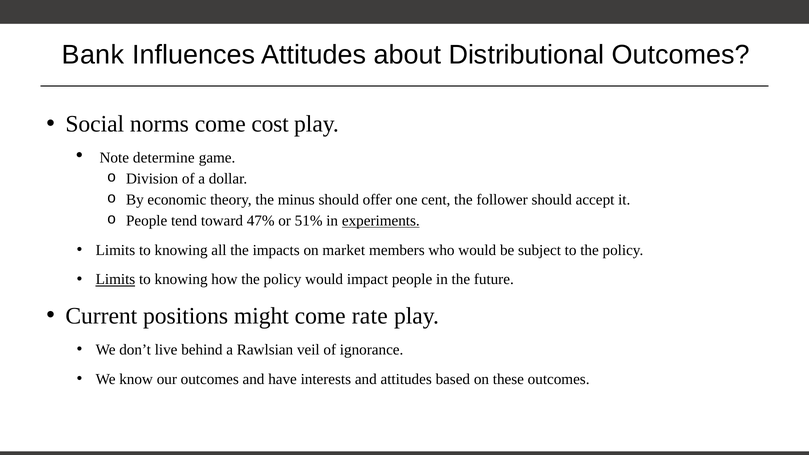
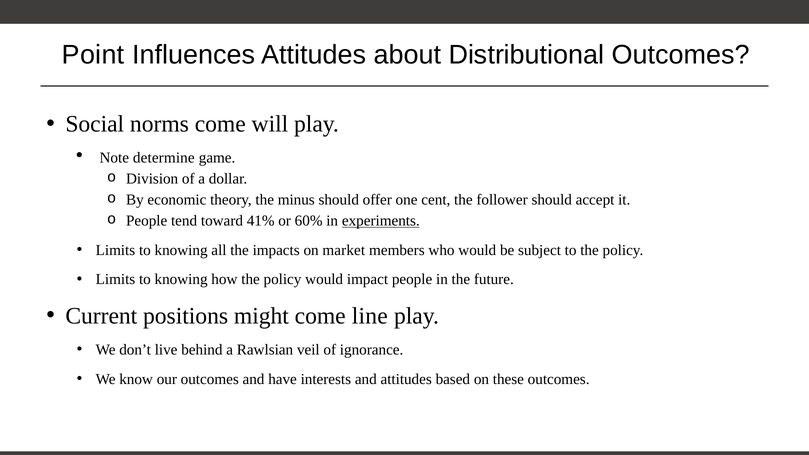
Bank: Bank -> Point (93, 55)
cost: cost -> will (270, 124)
47%: 47% -> 41% (261, 221)
51%: 51% -> 60% (309, 221)
Limits underline: present -> none (115, 279)
rate: rate -> line (370, 316)
